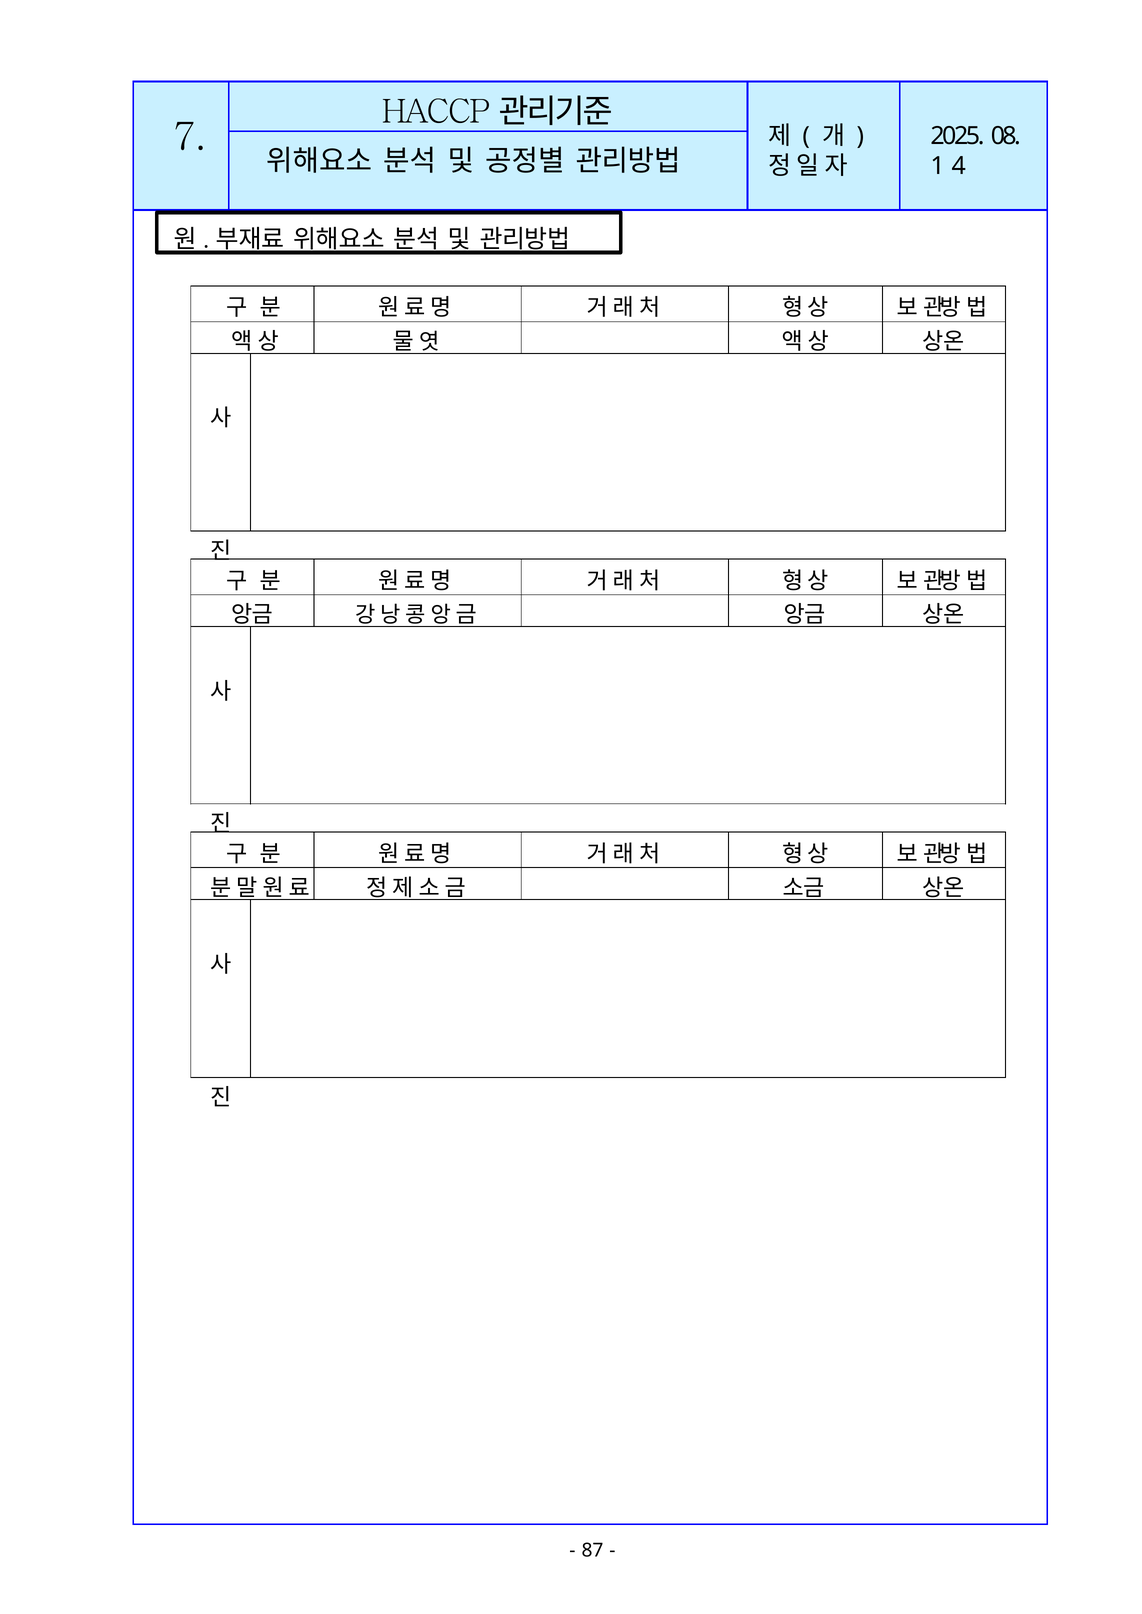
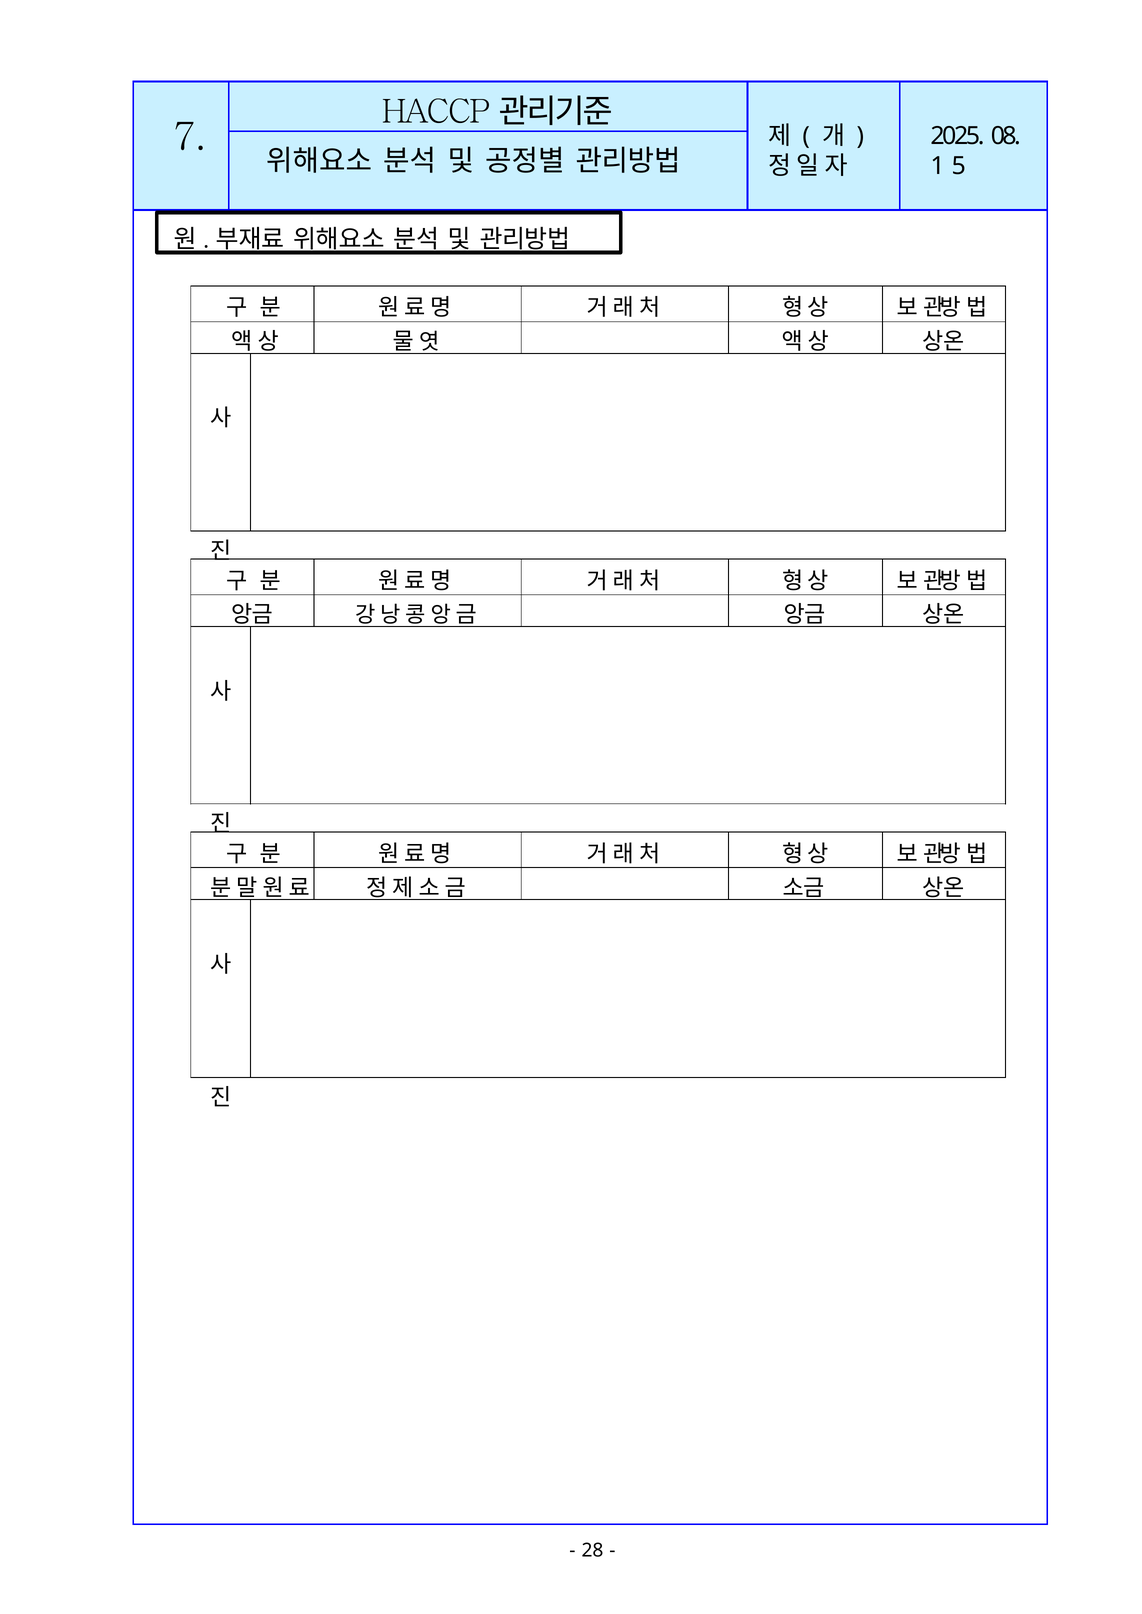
4: 4 -> 5 (959, 166)
87: 87 -> 28 (593, 1551)
